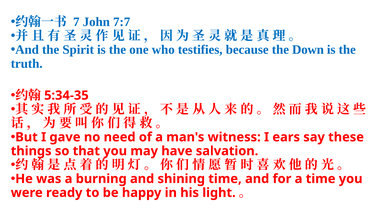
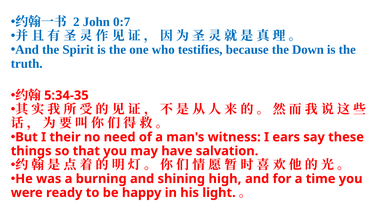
7: 7 -> 2 (76, 22)
7:7: 7:7 -> 0:7 (122, 22)
gave: gave -> their (65, 137)
shining time: time -> high (225, 179)
